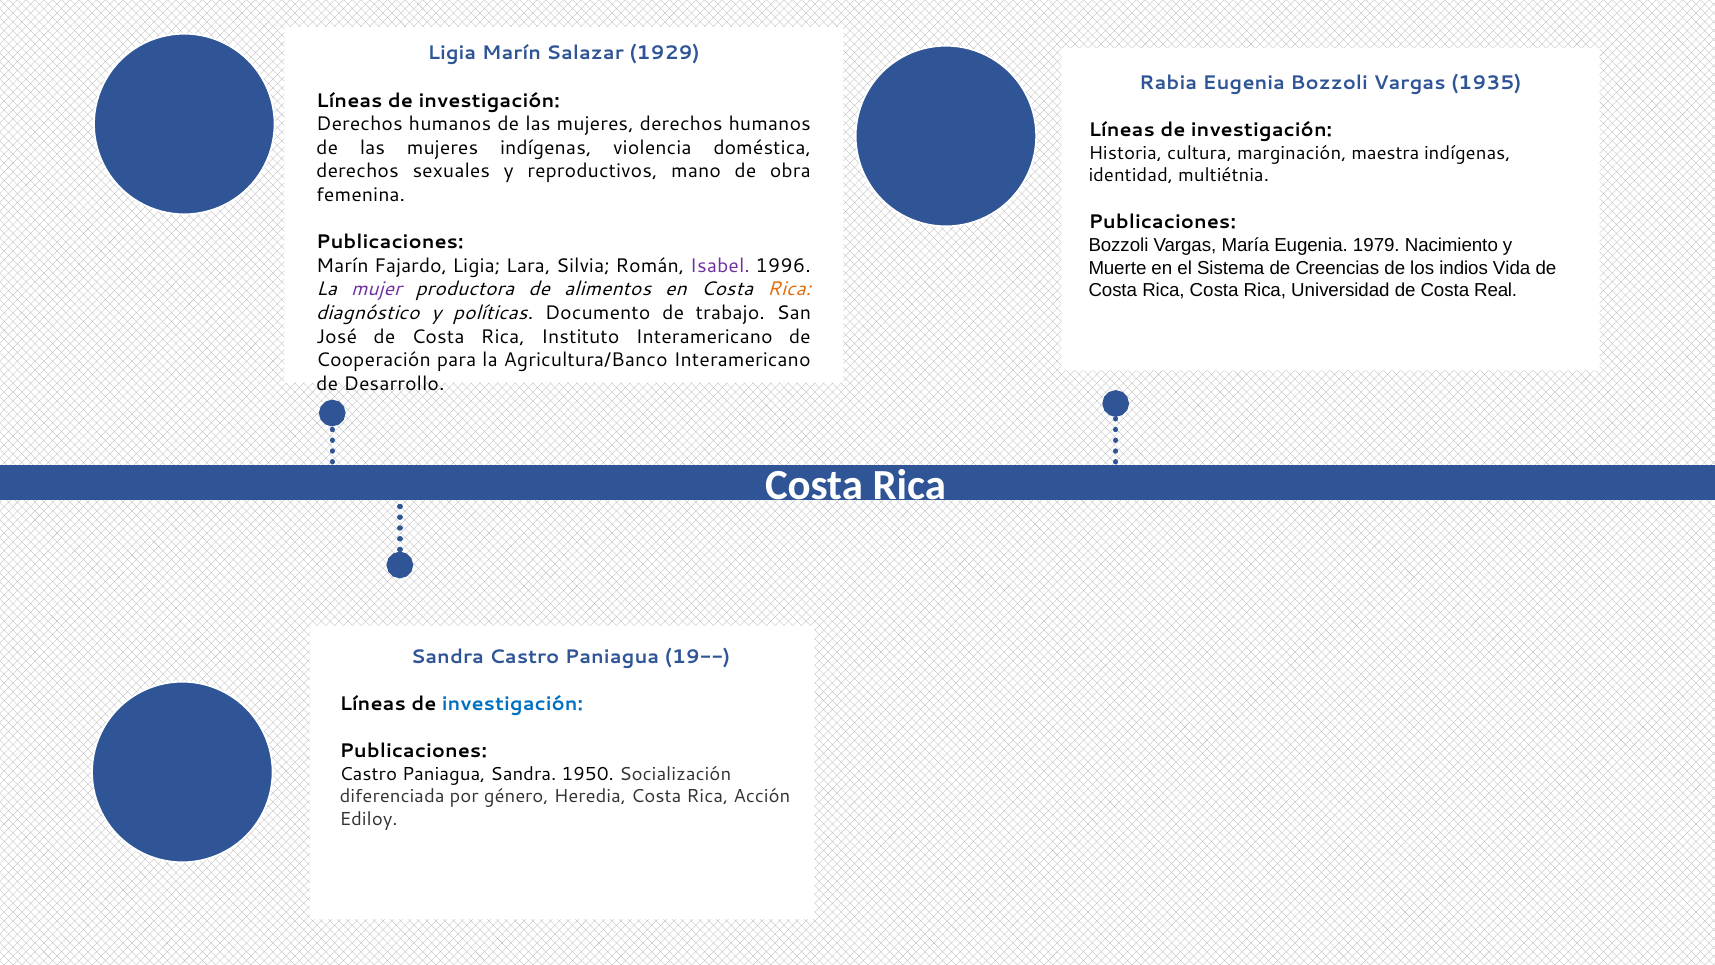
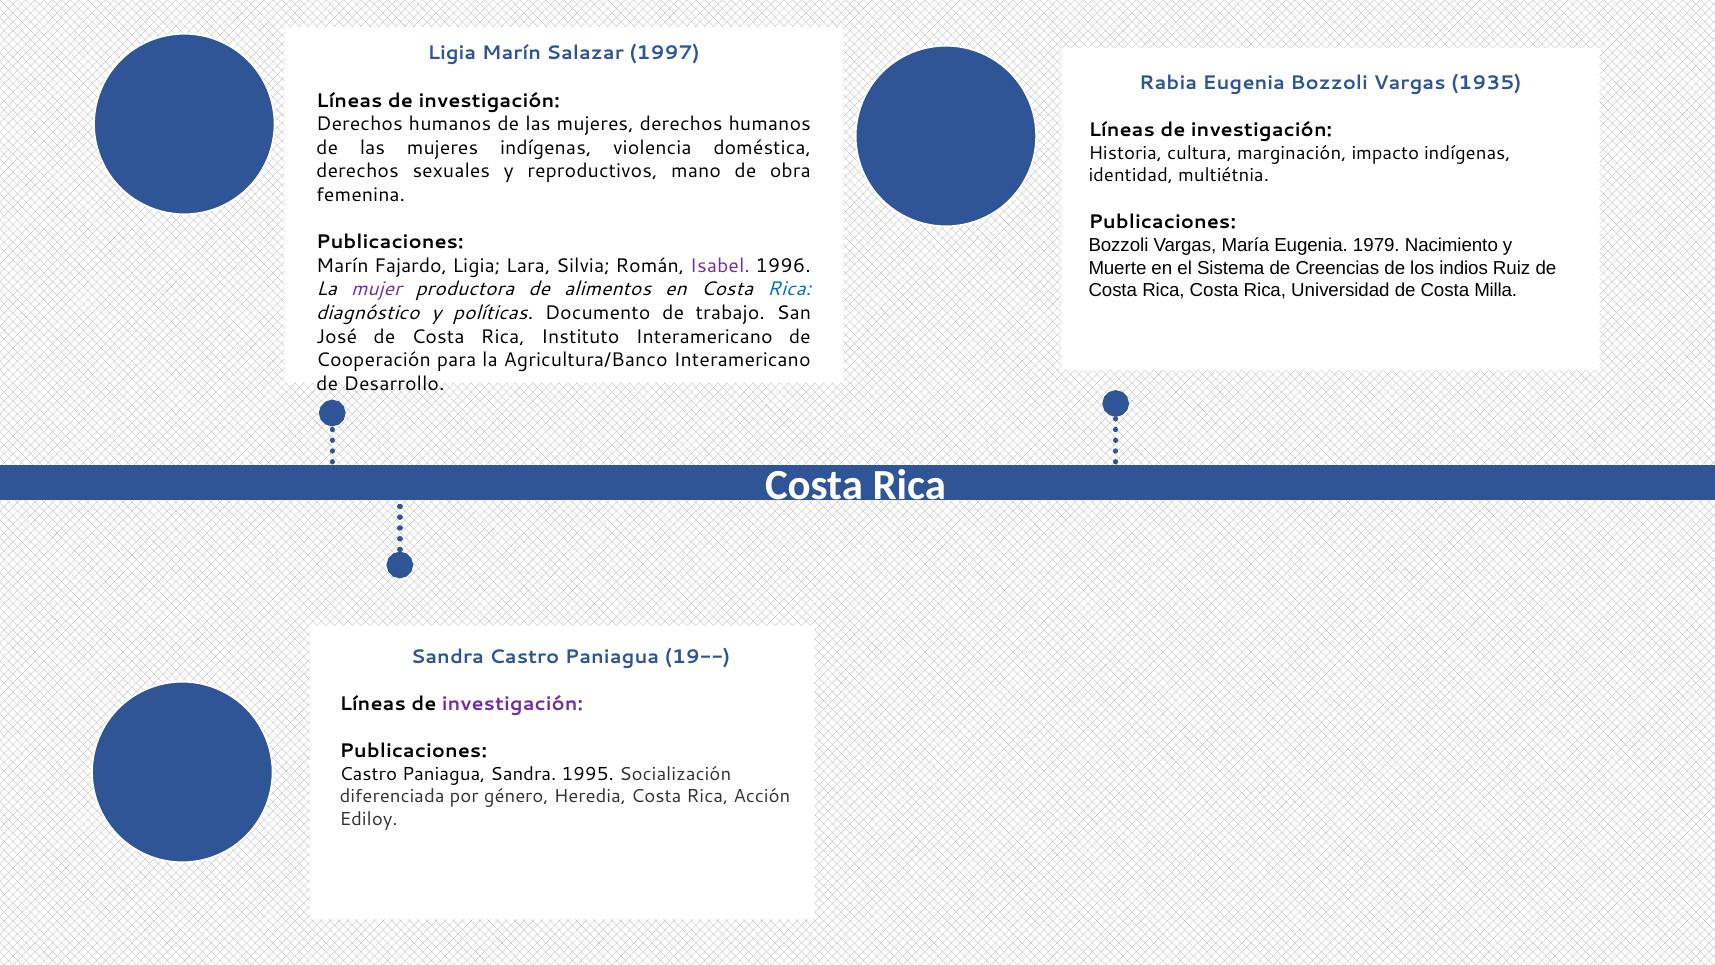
1929: 1929 -> 1997 (665, 53)
maestra: maestra -> impacto (1385, 153)
Vida: Vida -> Ruiz (1512, 268)
Real: Real -> Milla (1496, 290)
Rica colour: orange -> blue (789, 289)
investigación colour: blue -> purple (512, 704)
1950: 1950 -> 1995 (588, 774)
